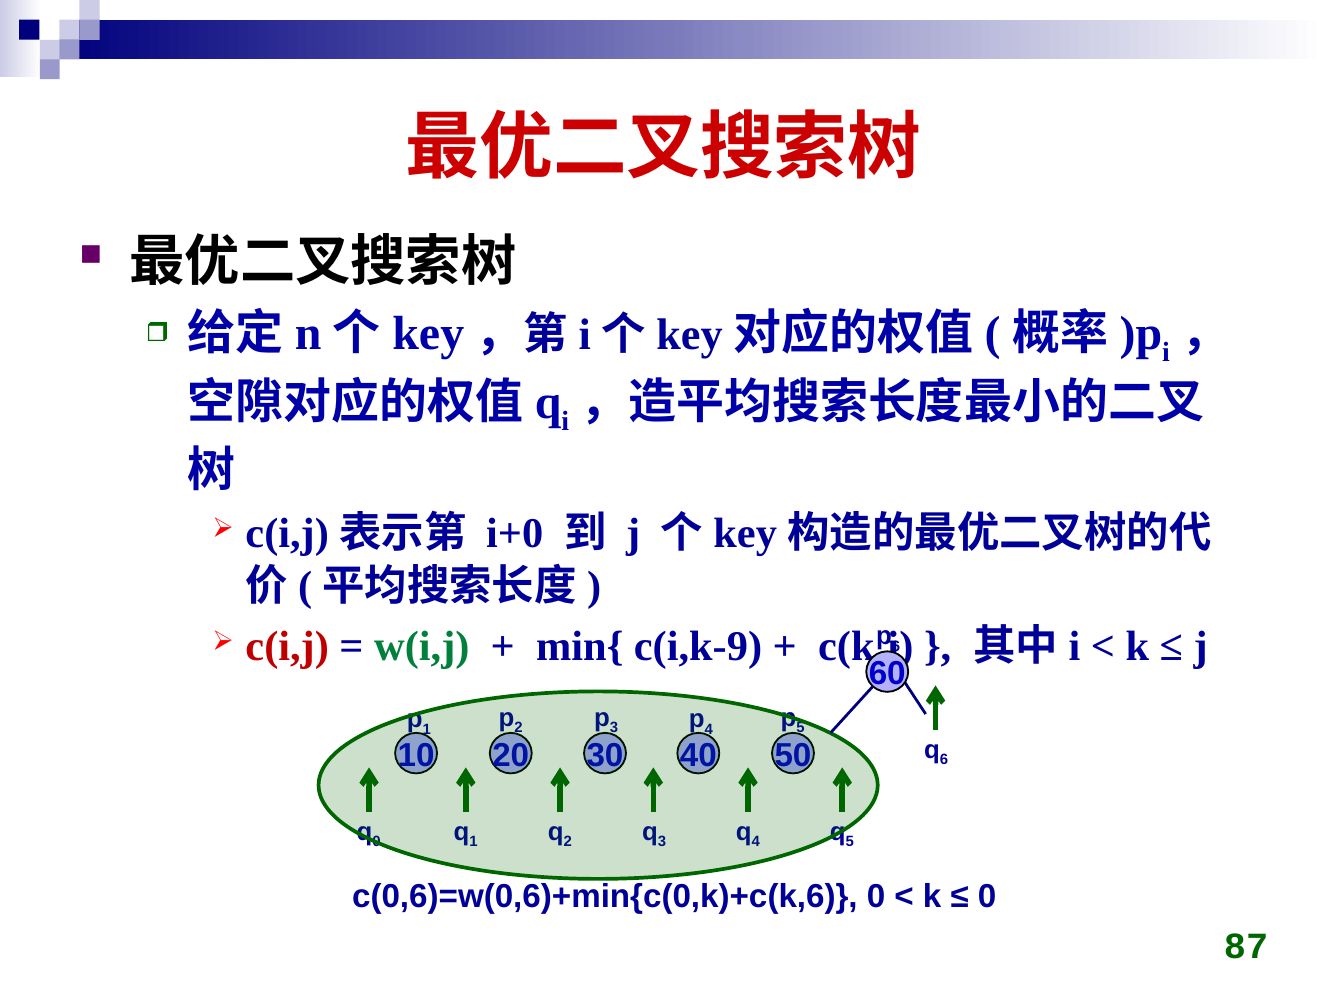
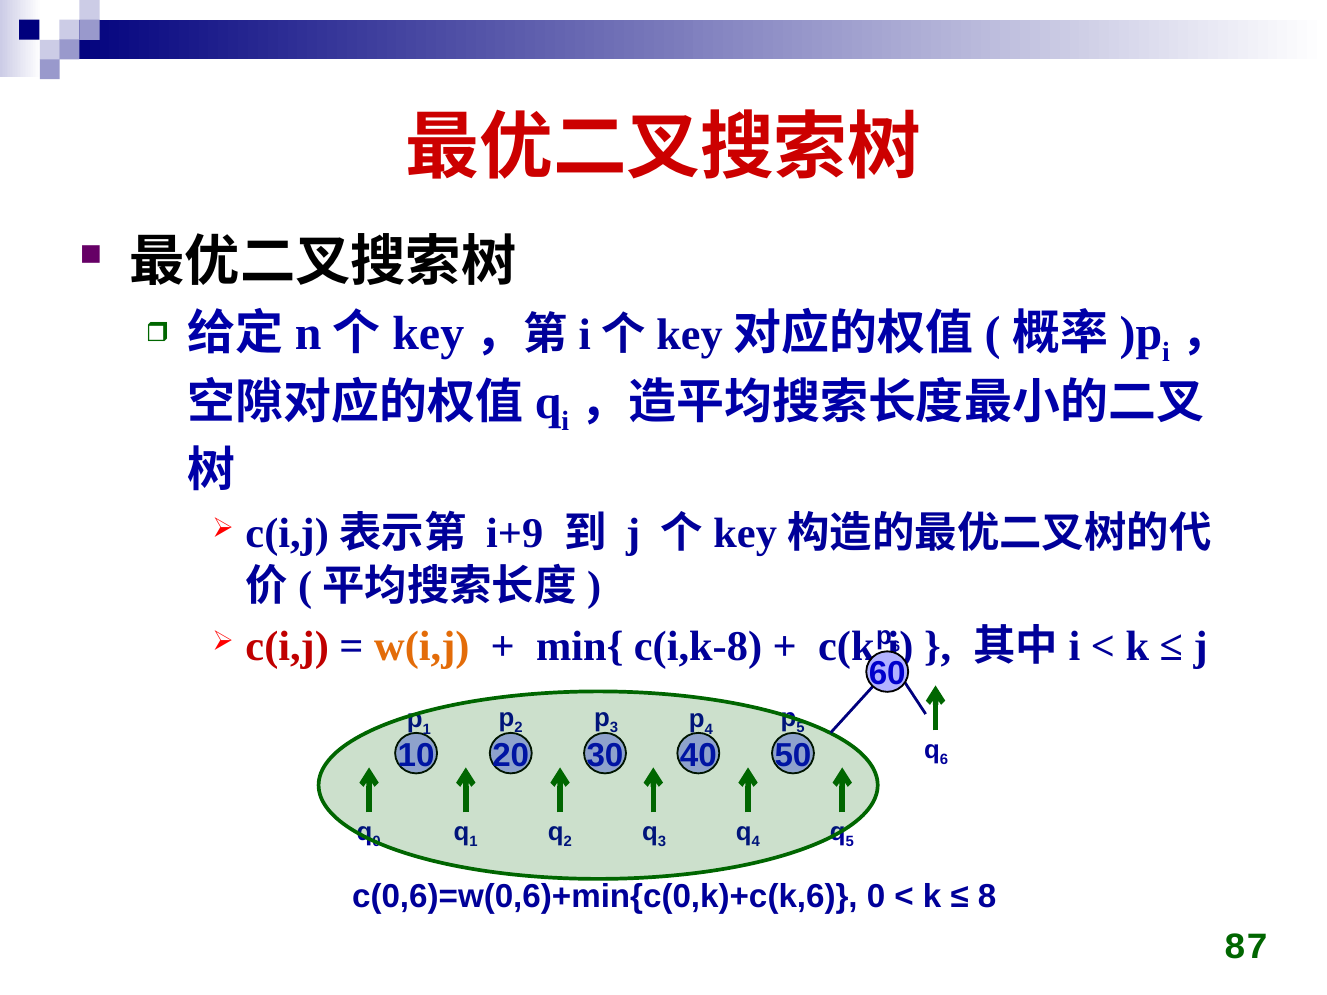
i+0: i+0 -> i+9 (515, 534)
w(i,j colour: green -> orange (422, 647)
c(i,k-9: c(i,k-9 -> c(i,k-8 (698, 647)
0: 0 -> 8 (987, 897)
